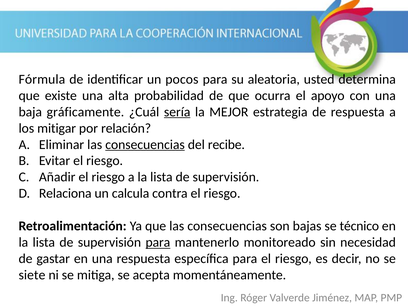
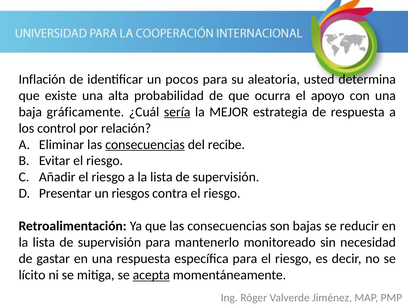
Fórmula: Fórmula -> Inflación (42, 79)
mitigar: mitigar -> control (57, 128)
Relaciona: Relaciona -> Presentar (65, 193)
calcula: calcula -> riesgos (131, 193)
técnico: técnico -> reducir (359, 226)
para underline: present -> none (158, 242)
siete: siete -> lícito (32, 275)
acepta underline: none -> present (151, 275)
